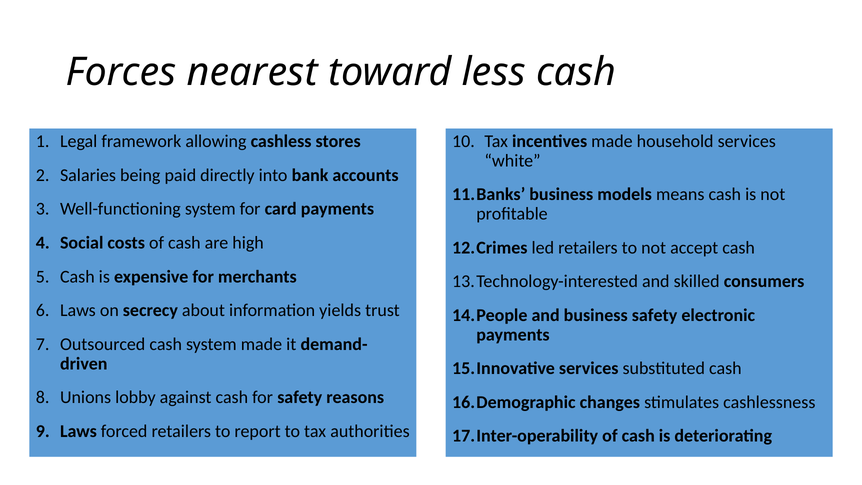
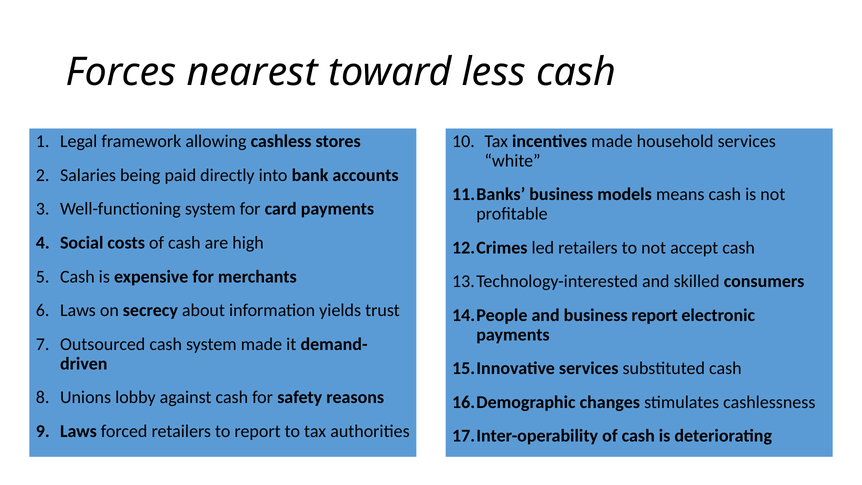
business safety: safety -> report (655, 315)
